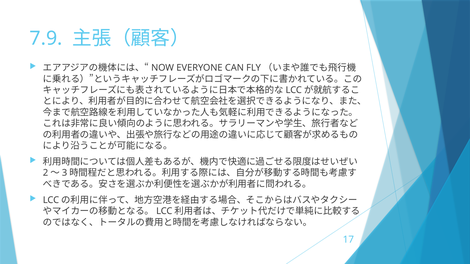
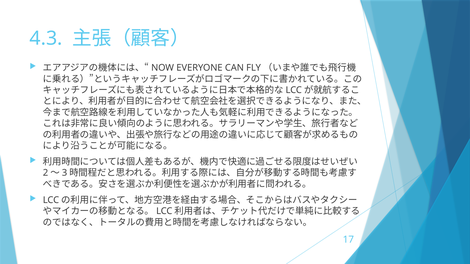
7.9: 7.9 -> 4.3 (46, 38)
